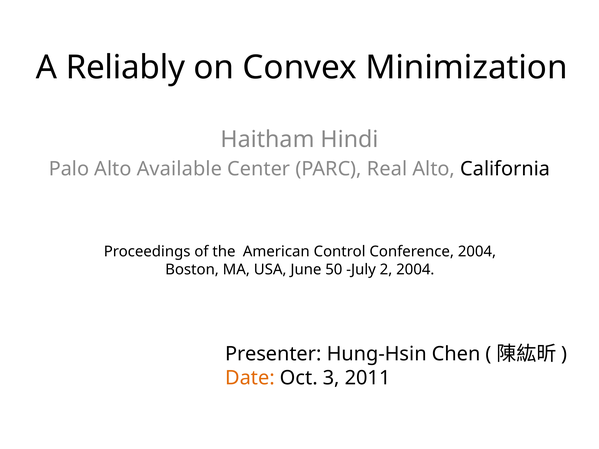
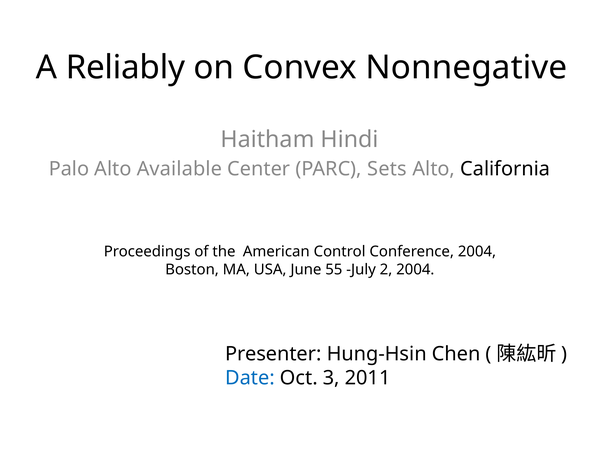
Minimization: Minimization -> Nonnegative (466, 68)
Real: Real -> Sets (387, 169)
50: 50 -> 55 (334, 270)
Date colour: orange -> blue (250, 378)
